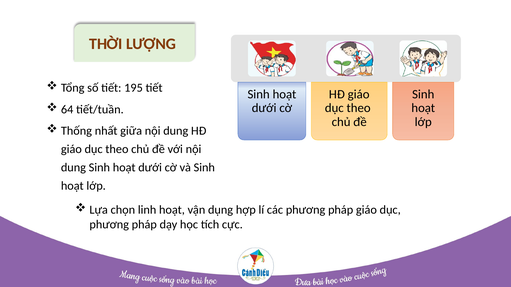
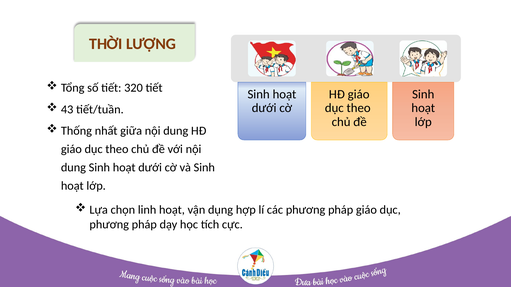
195: 195 -> 320 (133, 88)
64: 64 -> 43 (67, 110)
